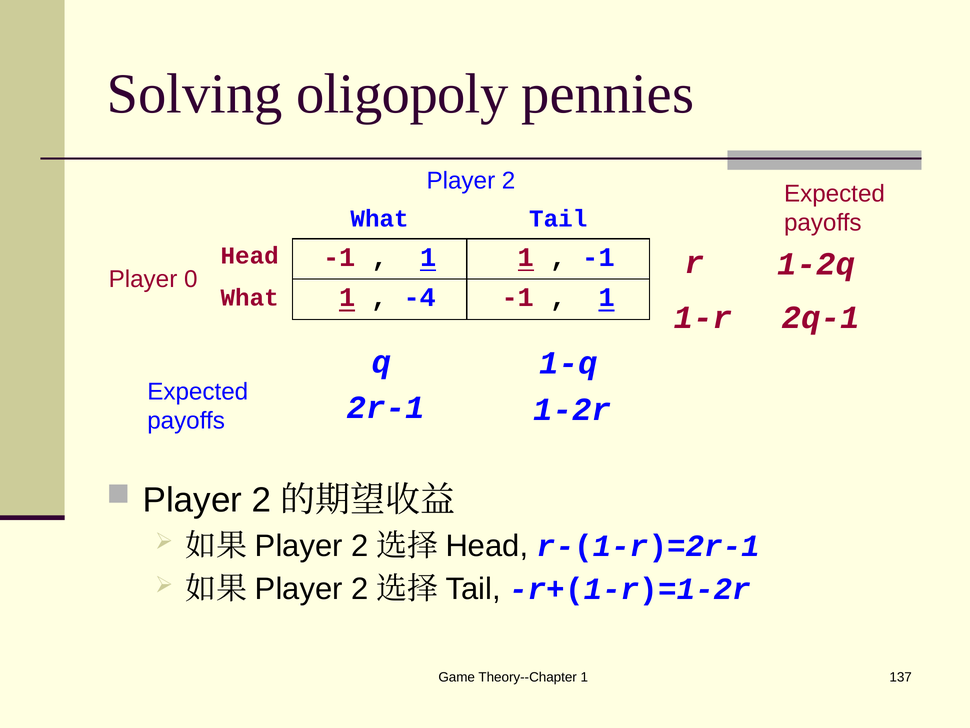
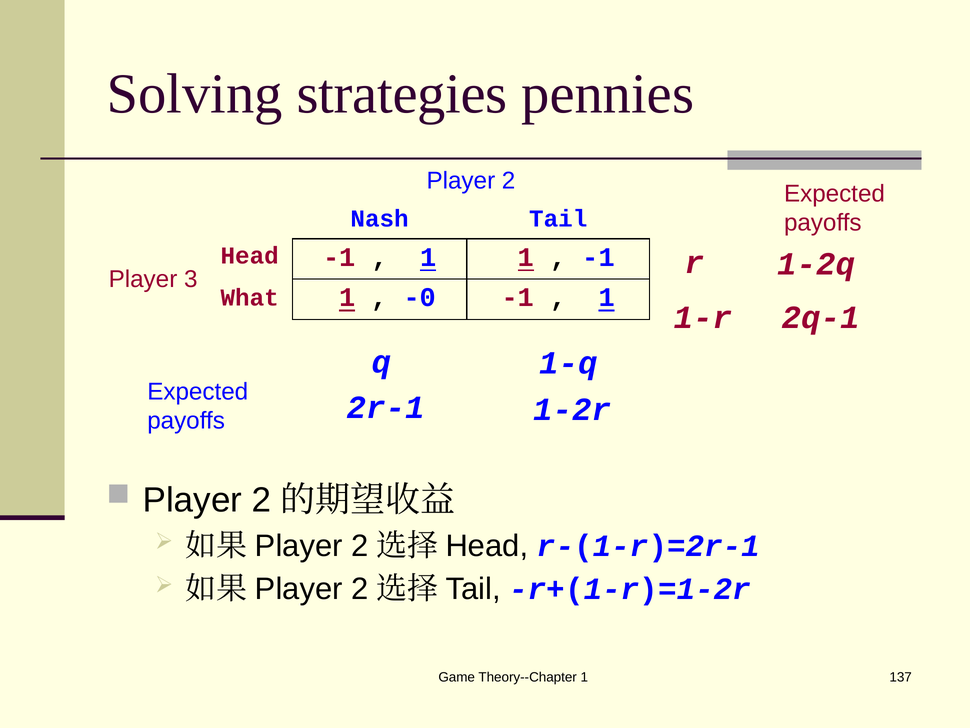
oligopoly: oligopoly -> strategies (402, 94)
What: What -> Nash (380, 218)
0: 0 -> 3 (191, 279)
-4: -4 -> -0 (420, 297)
